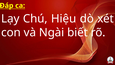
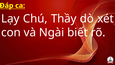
Hiệu: Hiệu -> Thầy (64, 19)
